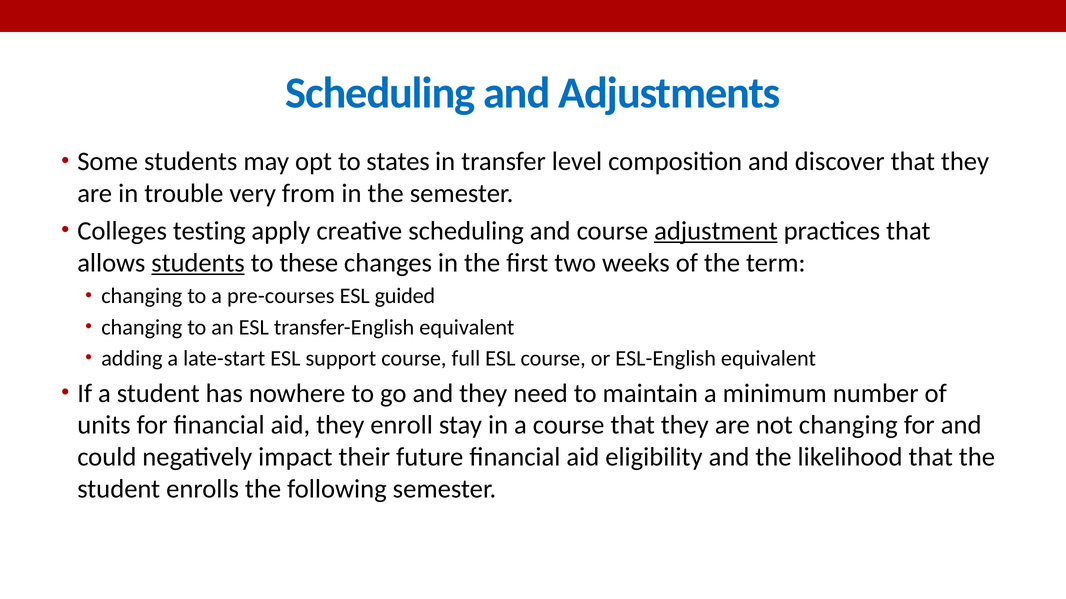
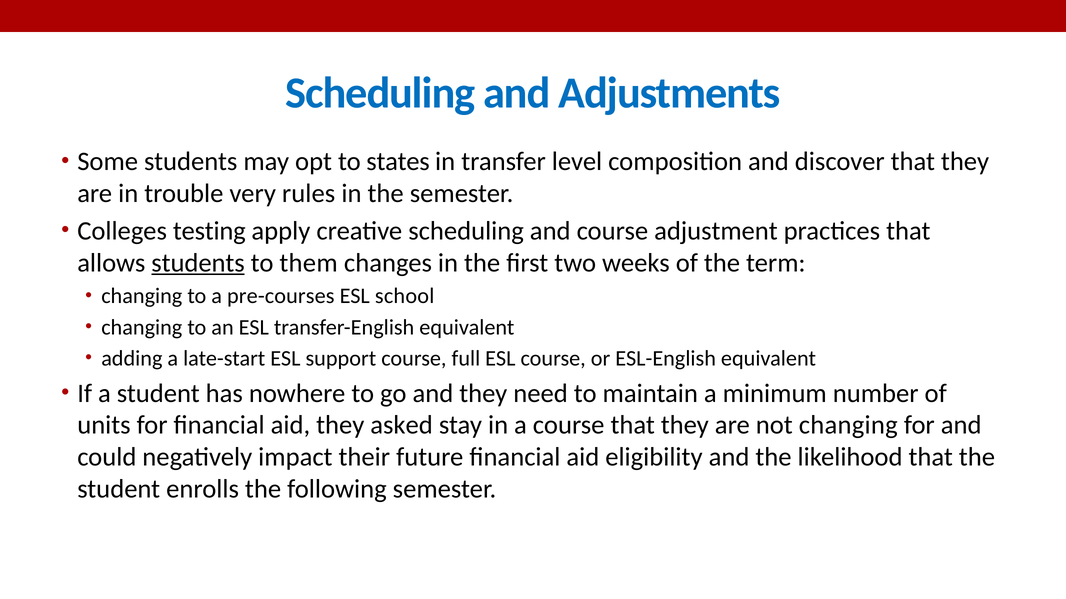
from: from -> rules (309, 194)
adjustment underline: present -> none (716, 231)
these: these -> them (309, 263)
guided: guided -> school (405, 296)
enroll: enroll -> asked (402, 426)
